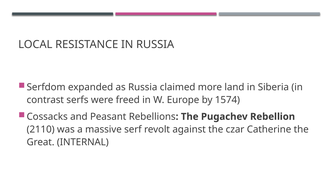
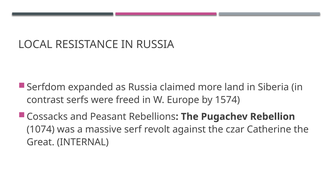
2110: 2110 -> 1074 (41, 129)
